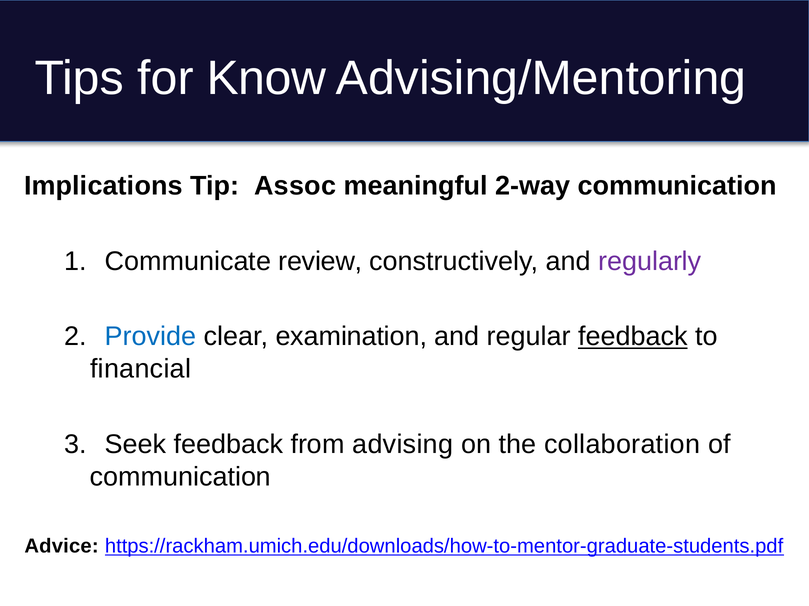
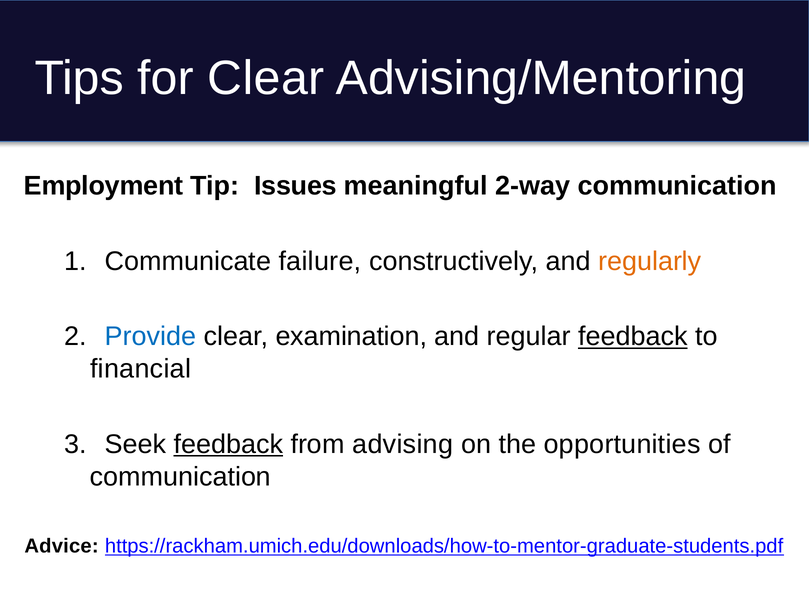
for Know: Know -> Clear (266, 78)
Implications: Implications -> Employment (104, 186)
Assoc: Assoc -> Issues (295, 186)
review: review -> failure (320, 262)
regularly colour: purple -> orange (650, 262)
feedback underline: none -> present (228, 445)
collaboration: collaboration -> opportunities (622, 445)
